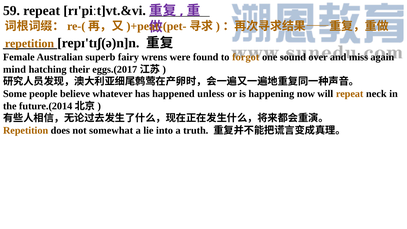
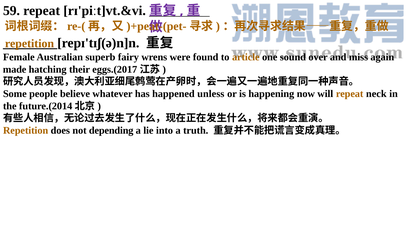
forgot: forgot -> article (246, 57)
mind: mind -> made (15, 69)
somewhat: somewhat -> depending (111, 130)
